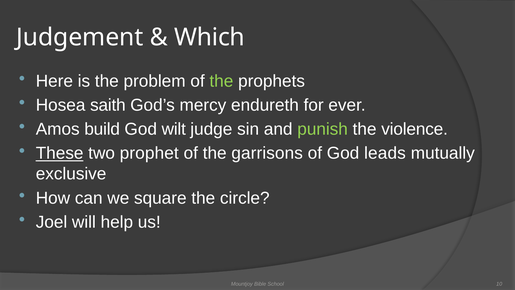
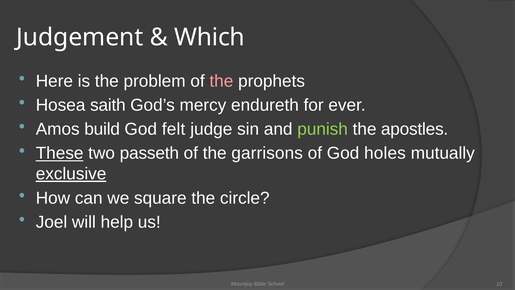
the colour: light green -> pink (221, 81)
wilt: wilt -> felt (174, 129)
violence: violence -> apostles (415, 129)
prophet: prophet -> passeth (149, 153)
leads: leads -> holes (385, 153)
exclusive underline: none -> present (71, 174)
